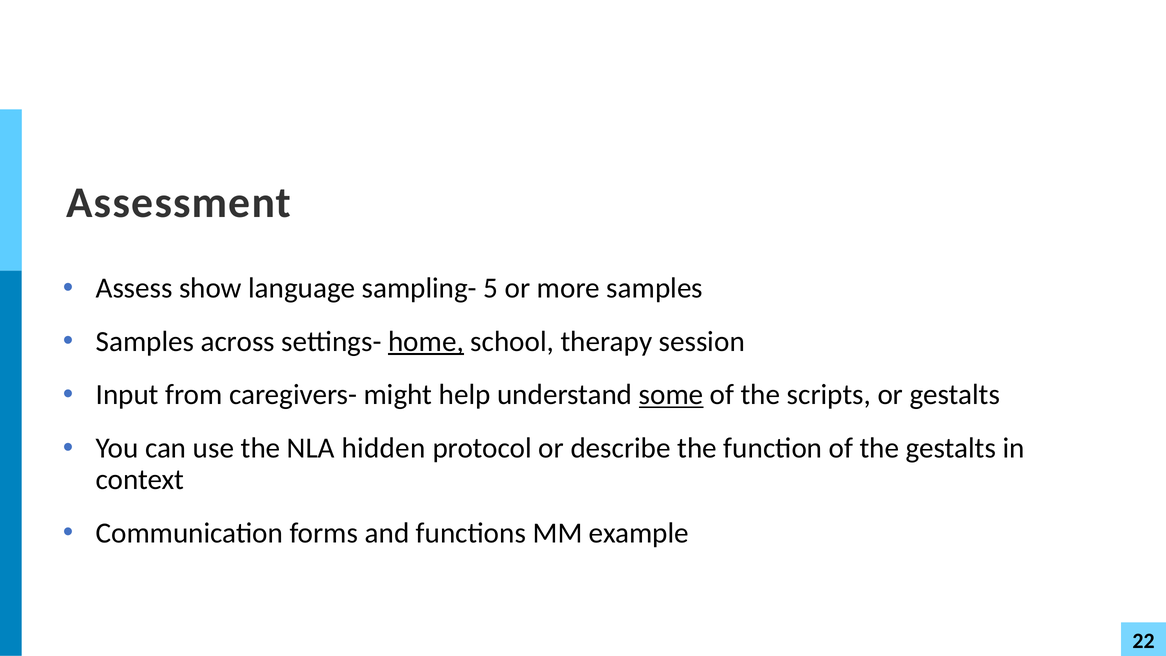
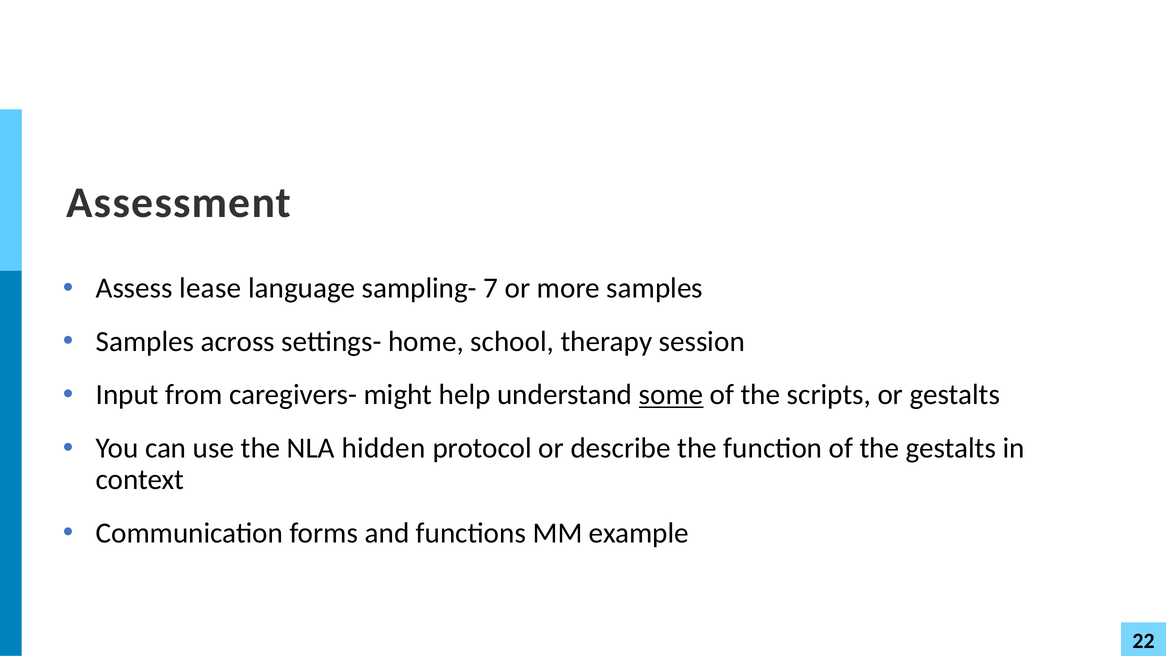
show: show -> lease (210, 288)
5: 5 -> 7 (491, 288)
home underline: present -> none (426, 341)
